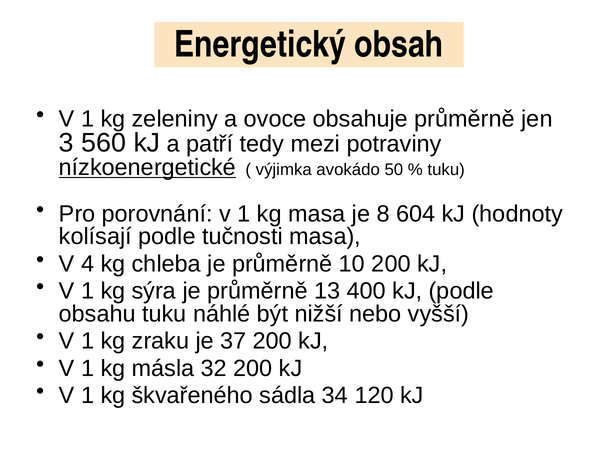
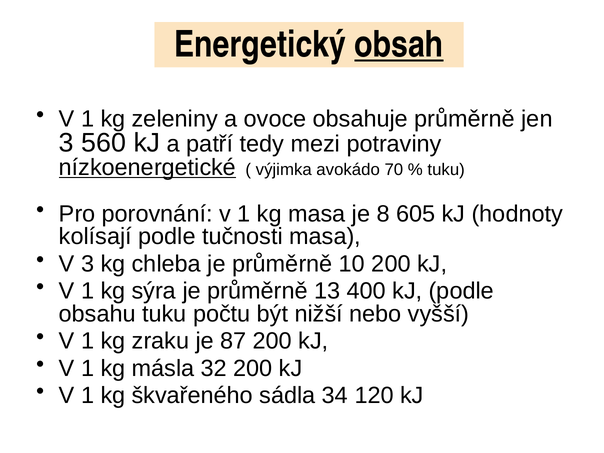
obsah underline: none -> present (399, 45)
50: 50 -> 70 (394, 170)
604: 604 -> 605 (416, 214)
V 4: 4 -> 3 (88, 264)
náhlé: náhlé -> počtu (222, 314)
37: 37 -> 87 (233, 341)
